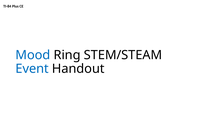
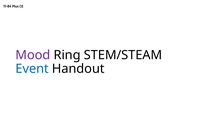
Mood colour: blue -> purple (33, 55)
